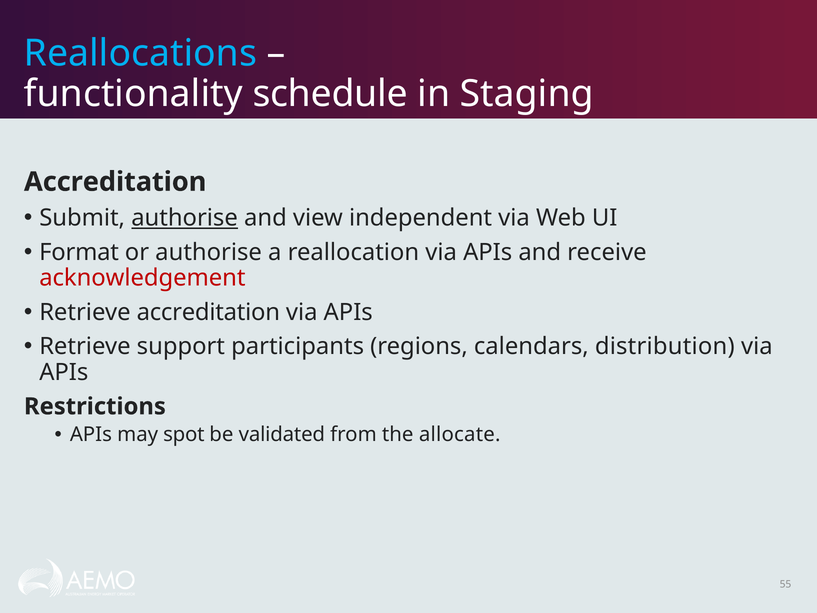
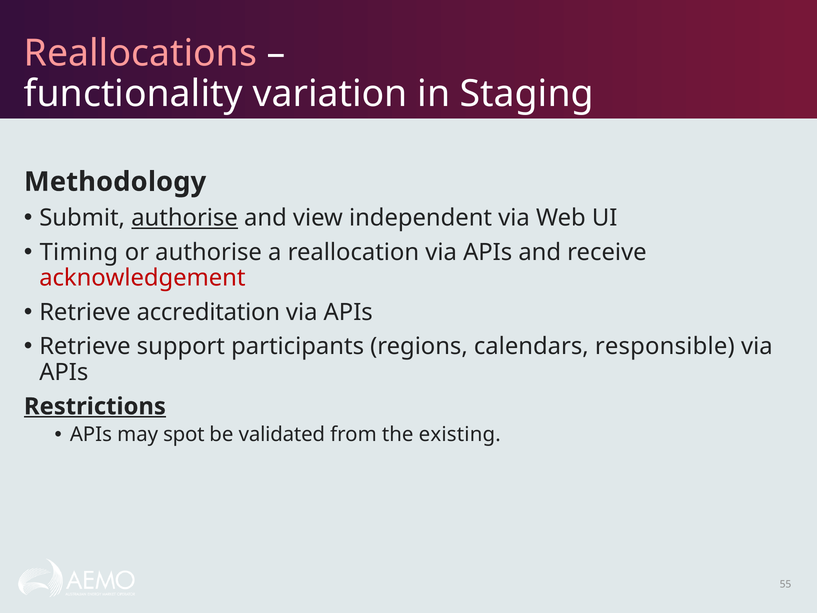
Reallocations colour: light blue -> pink (141, 53)
schedule: schedule -> variation (330, 94)
Accreditation: Accreditation -> Methodology (115, 182)
Format: Format -> Timing (79, 252)
distribution: distribution -> responsible (665, 346)
Restrictions underline: none -> present (95, 406)
allocate: allocate -> existing (460, 435)
